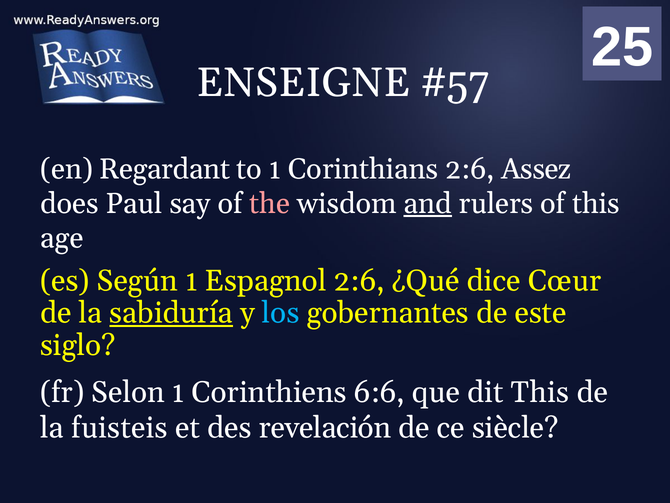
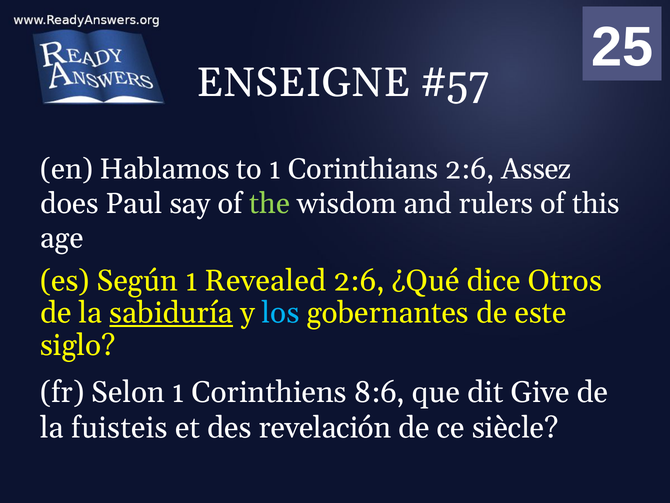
Regardant: Regardant -> Hablamos (165, 169)
the colour: pink -> light green (270, 203)
and underline: present -> none (428, 203)
Espagnol: Espagnol -> Revealed (266, 281)
Cœur: Cœur -> Otros (565, 281)
6:6: 6:6 -> 8:6 (379, 392)
dit This: This -> Give (540, 392)
